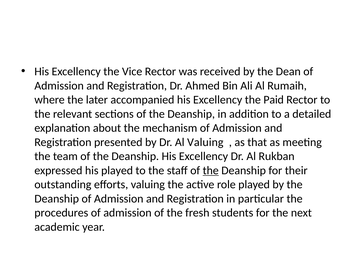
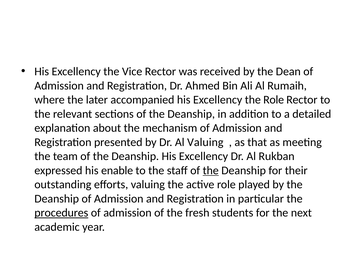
the Paid: Paid -> Role (274, 100)
his played: played -> enable (117, 170)
procedures underline: none -> present (61, 213)
